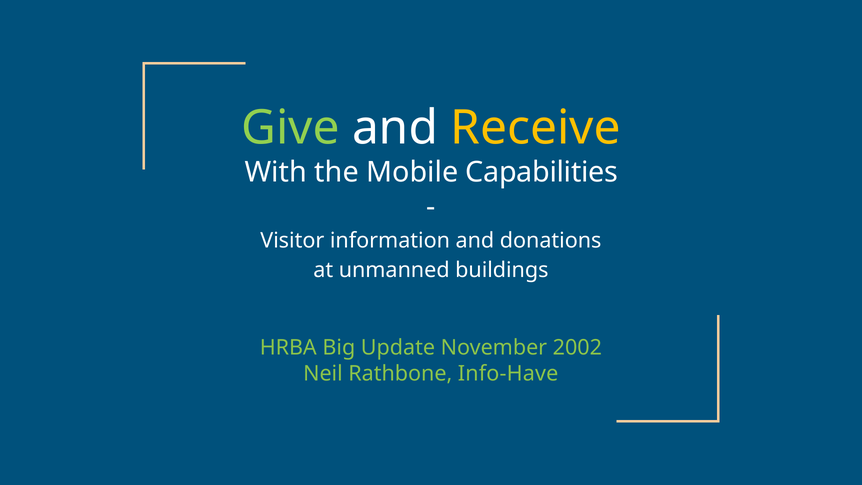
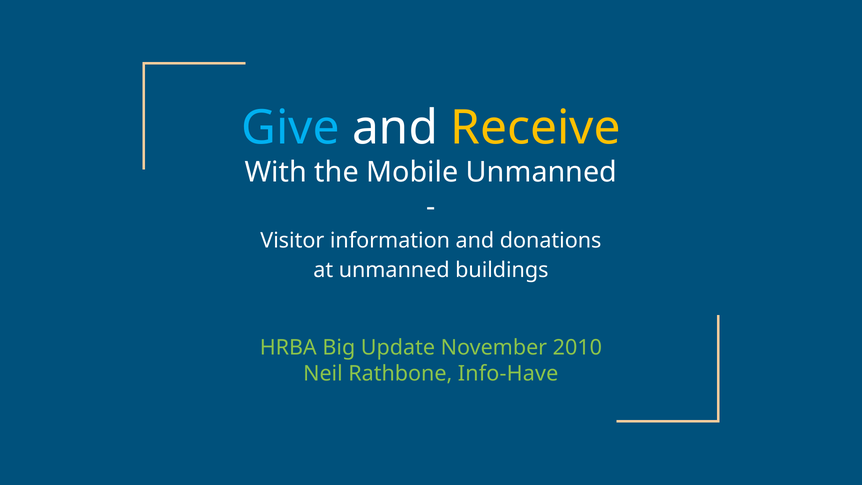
Give colour: light green -> light blue (291, 128)
Mobile Capabilities: Capabilities -> Unmanned (541, 172)
2002: 2002 -> 2010 (577, 348)
